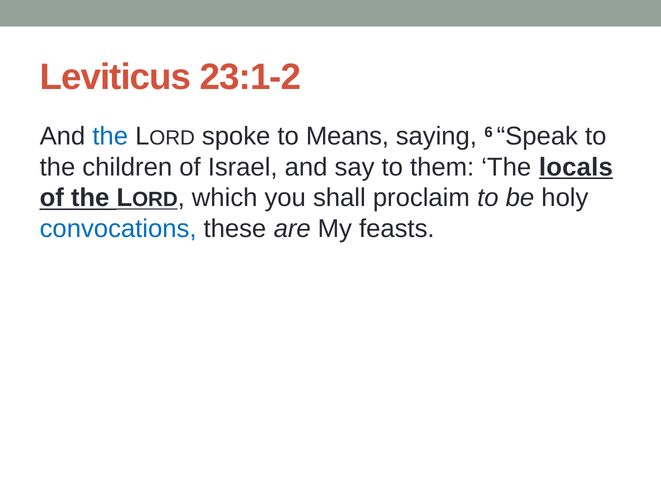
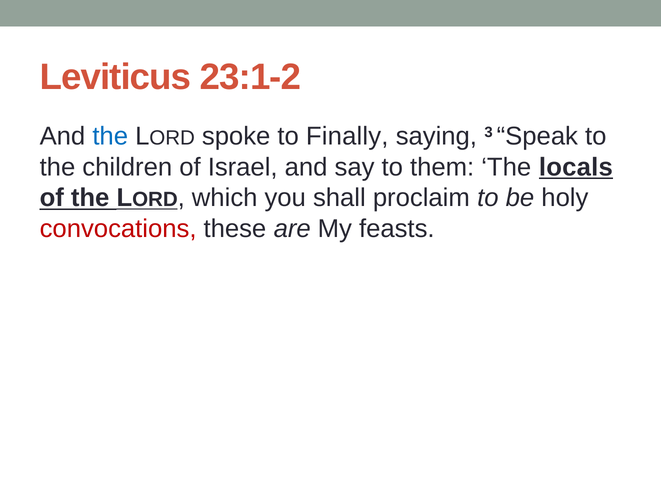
Means: Means -> Finally (347, 136)
6: 6 -> 3 (489, 132)
convocations colour: blue -> red (118, 229)
